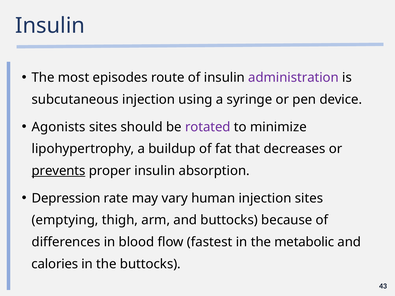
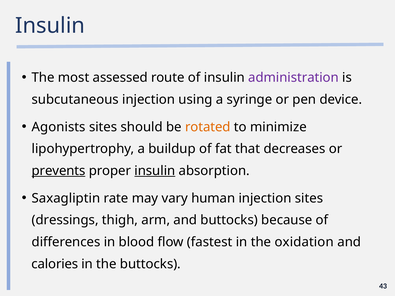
episodes: episodes -> assessed (120, 78)
rotated colour: purple -> orange (208, 127)
insulin underline: none -> present (155, 171)
Depression: Depression -> Saxagliptin (66, 198)
emptying: emptying -> dressings (65, 220)
metabolic: metabolic -> oxidation (304, 242)
